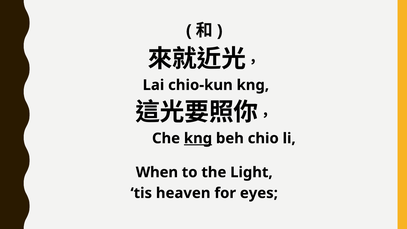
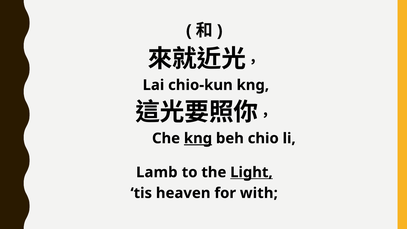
When: When -> Lamb (157, 172)
Light underline: none -> present (251, 172)
eyes: eyes -> with (259, 193)
